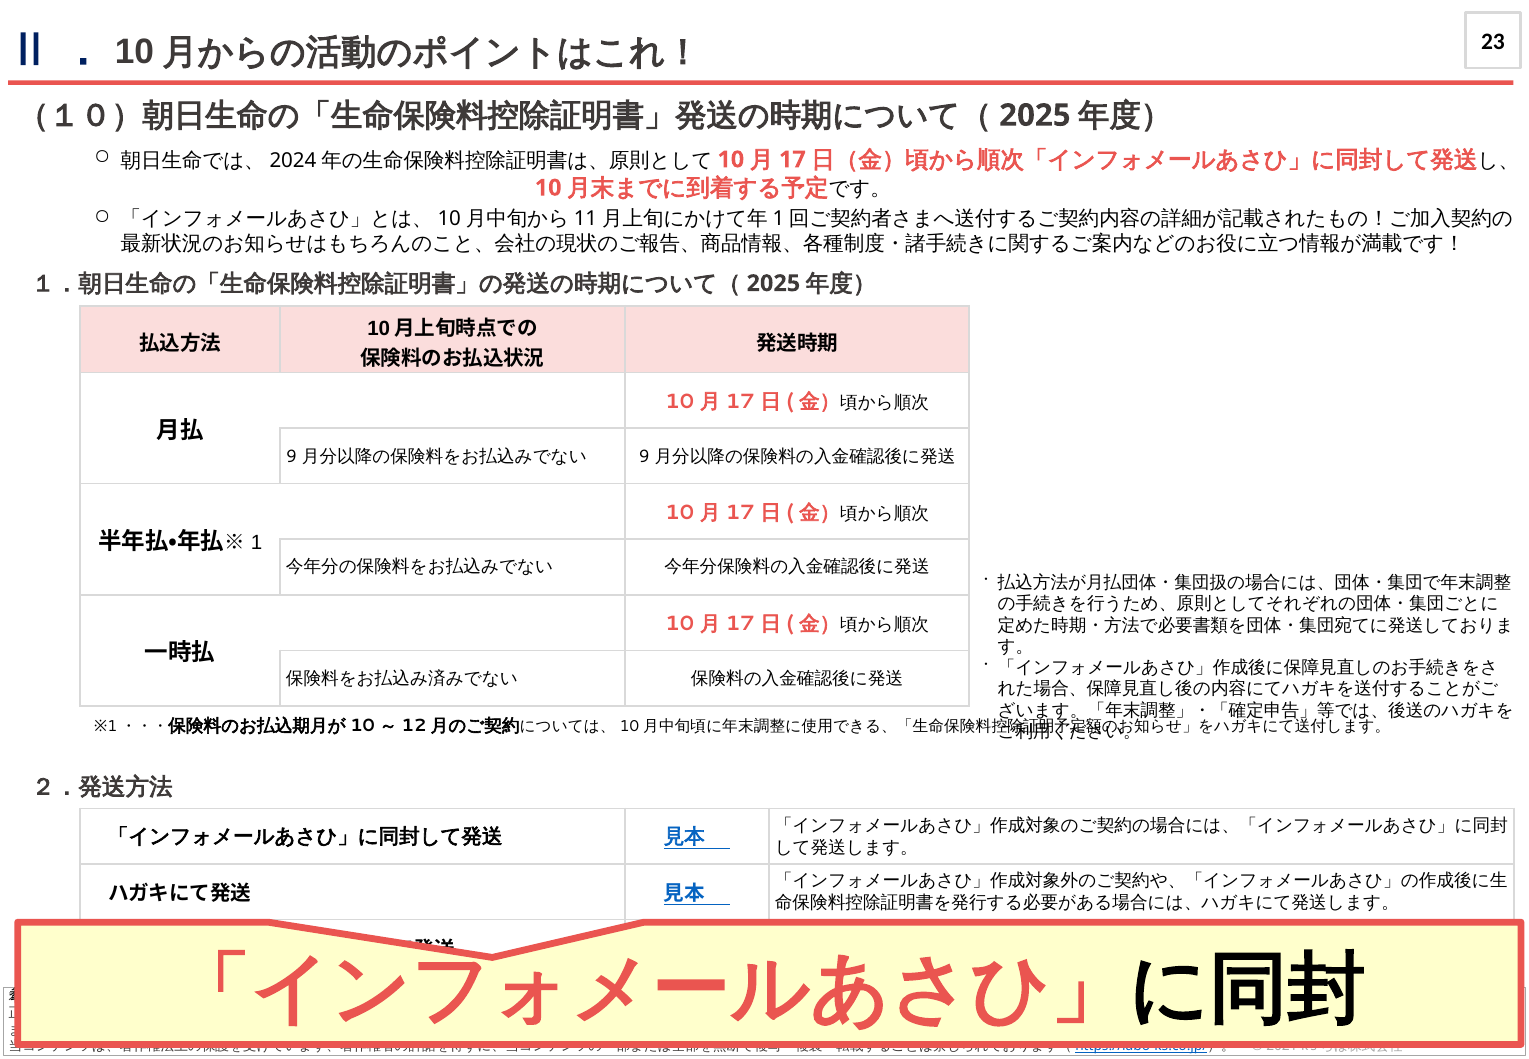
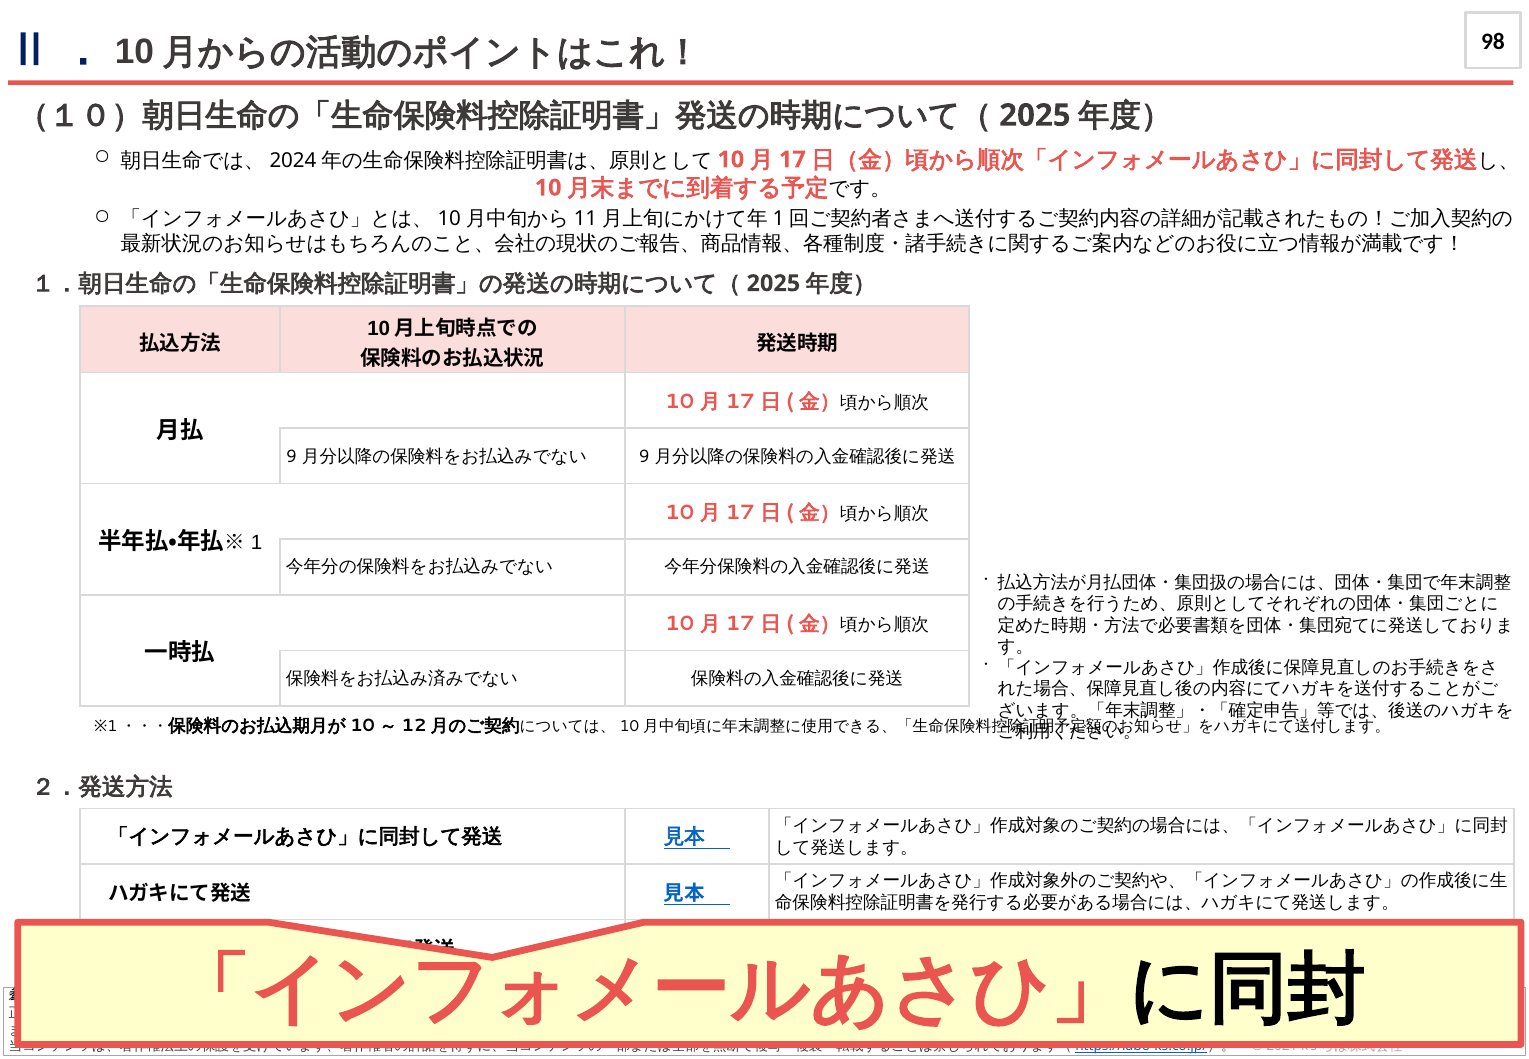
23: 23 -> 98 (1493, 42)
